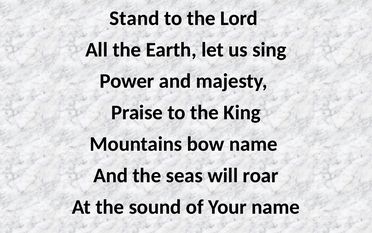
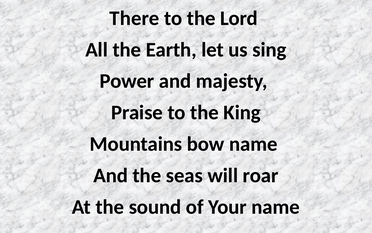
Stand: Stand -> There (134, 18)
